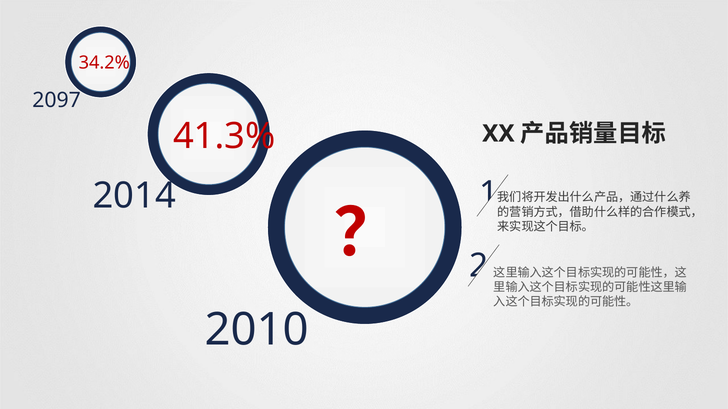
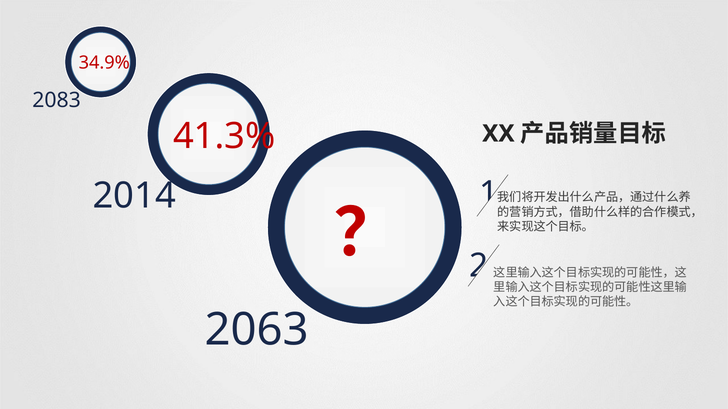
34.2%: 34.2% -> 34.9% (104, 63)
2097: 2097 -> 2083 (57, 100)
2010: 2010 -> 2063 (257, 330)
